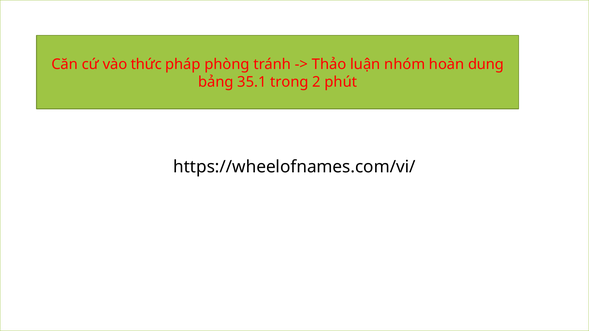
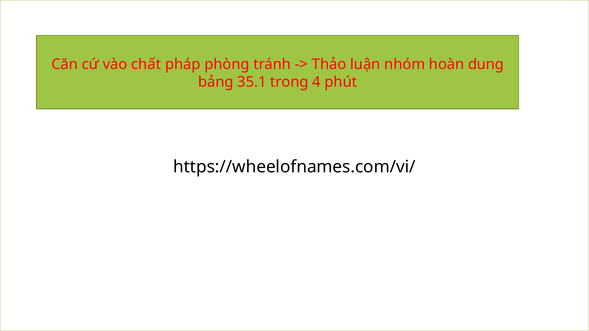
thức: thức -> chất (146, 64)
2: 2 -> 4 (316, 82)
